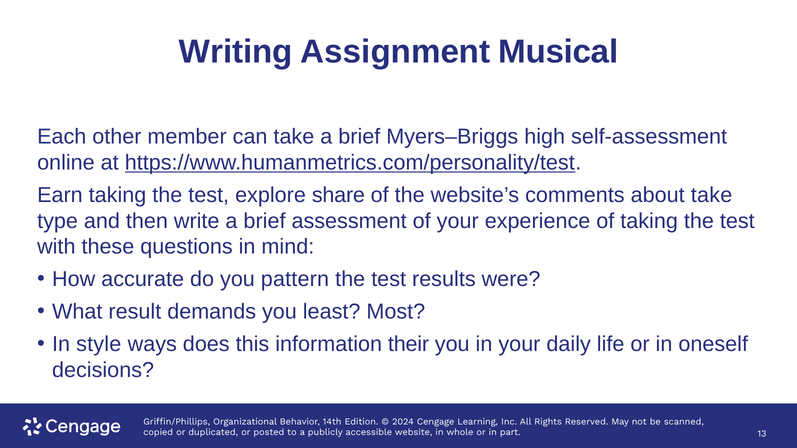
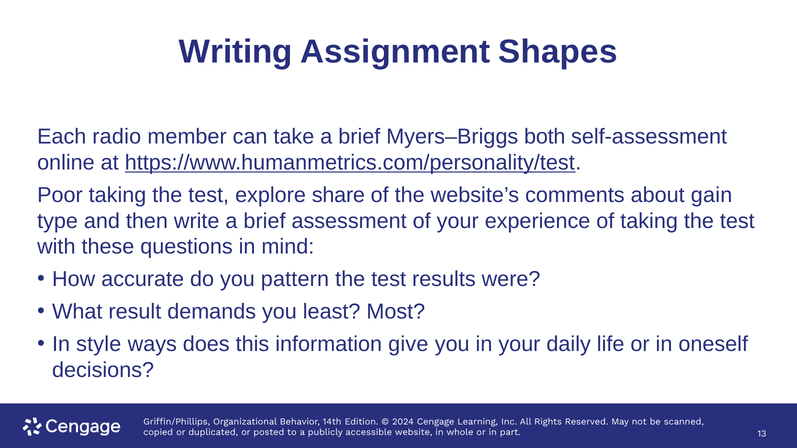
Musical: Musical -> Shapes (558, 52)
other: other -> radio (117, 137)
high: high -> both (545, 137)
Earn: Earn -> Poor (60, 195)
about take: take -> gain (712, 195)
their: their -> give (408, 345)
